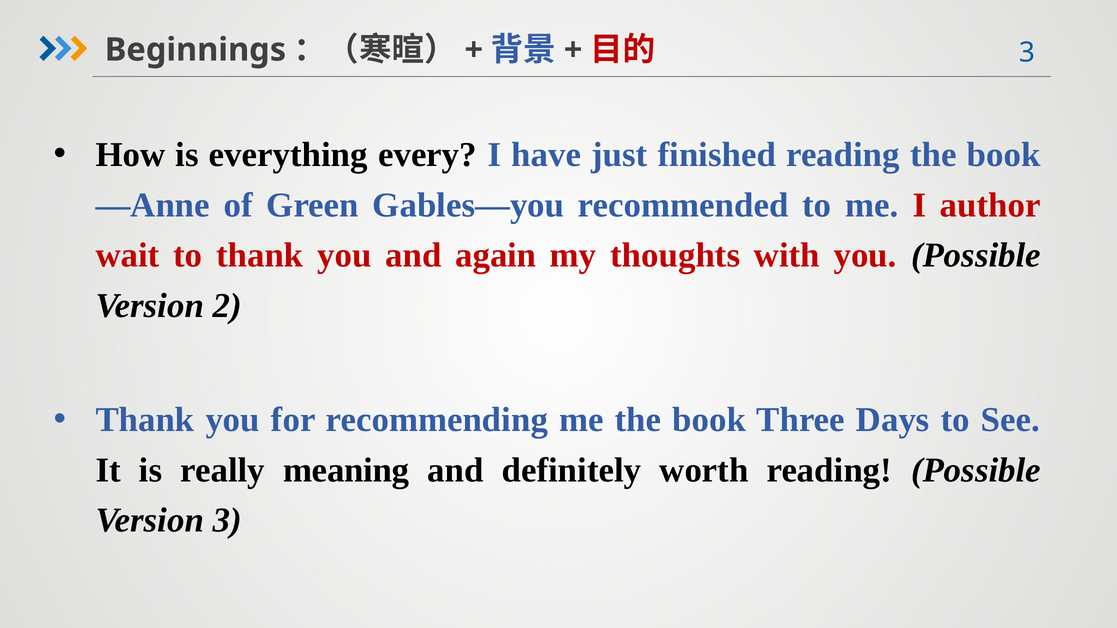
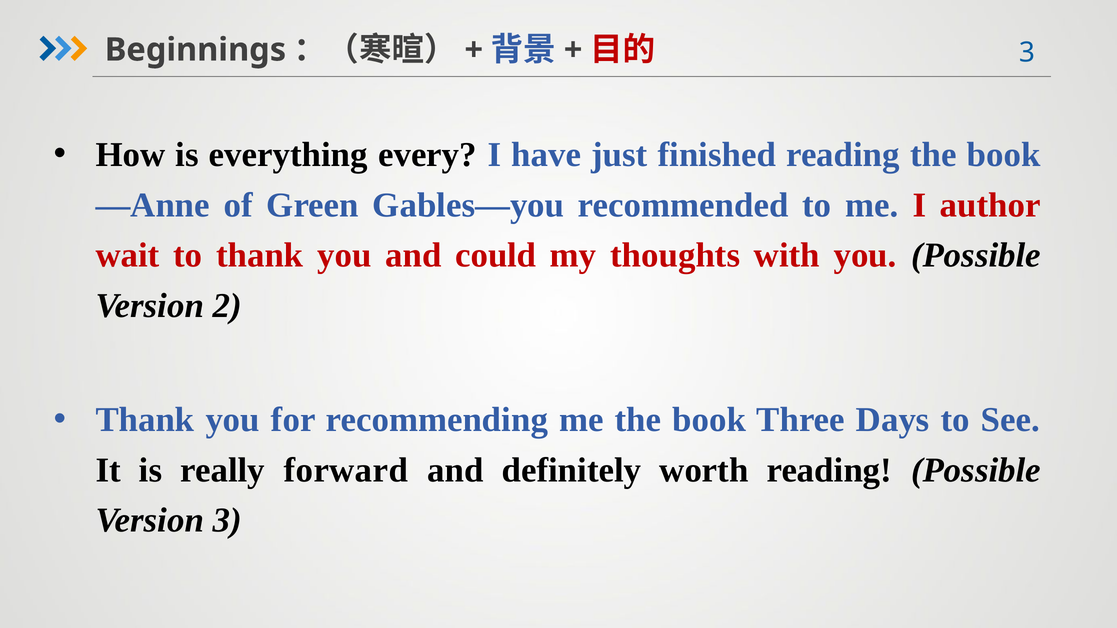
again: again -> could (496, 255)
meaning: meaning -> forward (346, 470)
